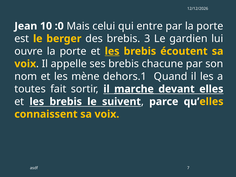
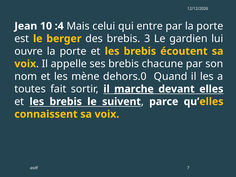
:0: :0 -> :4 (59, 26)
les underline: present -> none (112, 51)
dehors.1: dehors.1 -> dehors.0 (125, 76)
